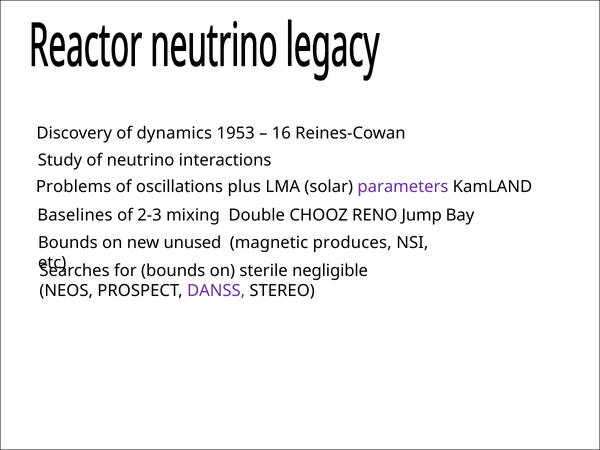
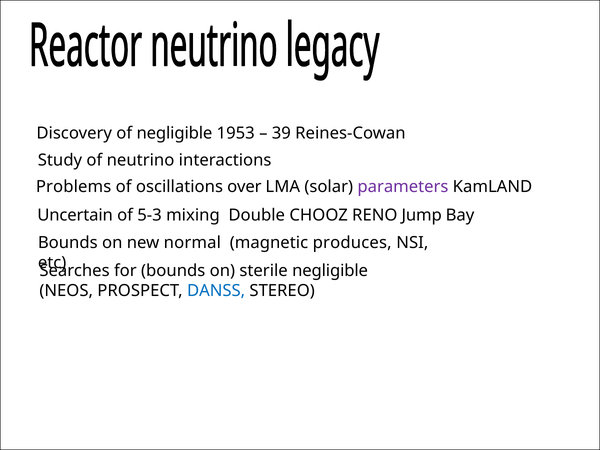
of dynamics: dynamics -> negligible (174, 133)
16: 16 -> 39 (281, 133)
plus: plus -> over (244, 187)
Baselines: Baselines -> Uncertain (75, 215)
2-3: 2-3 -> 5-3 (150, 215)
unused: unused -> normal (192, 243)
DANSS colour: purple -> blue (216, 291)
